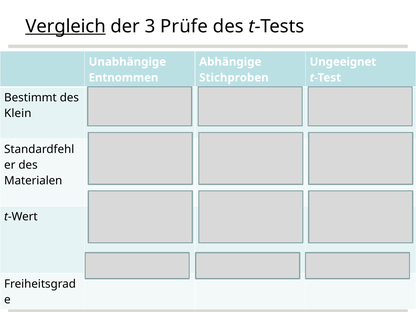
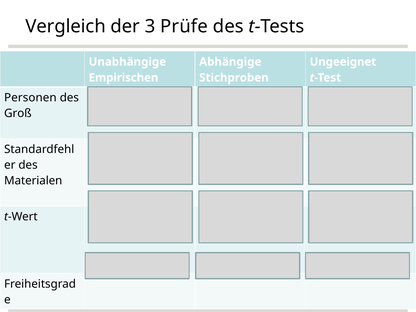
Vergleich underline: present -> none (66, 26)
Entnommen: Entnommen -> Empirischen (123, 78)
Bestimmt: Bestimmt -> Personen (30, 98)
Klein: Klein -> Groß (18, 113)
